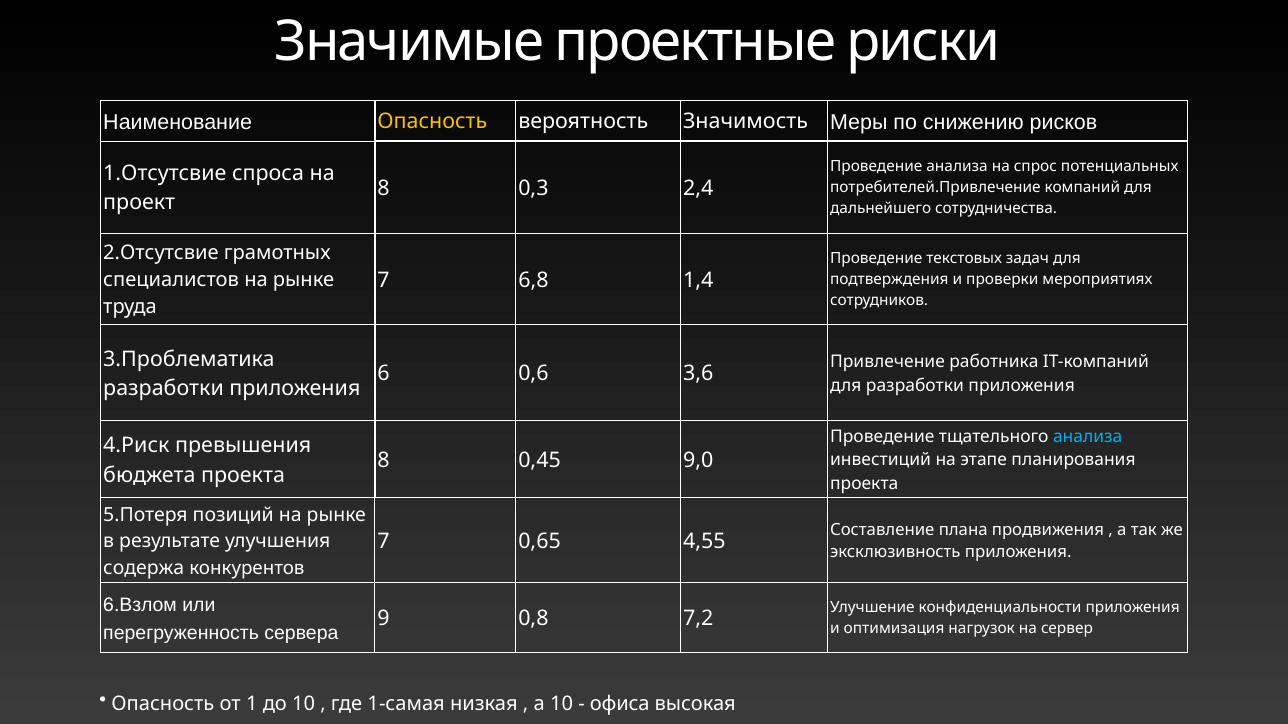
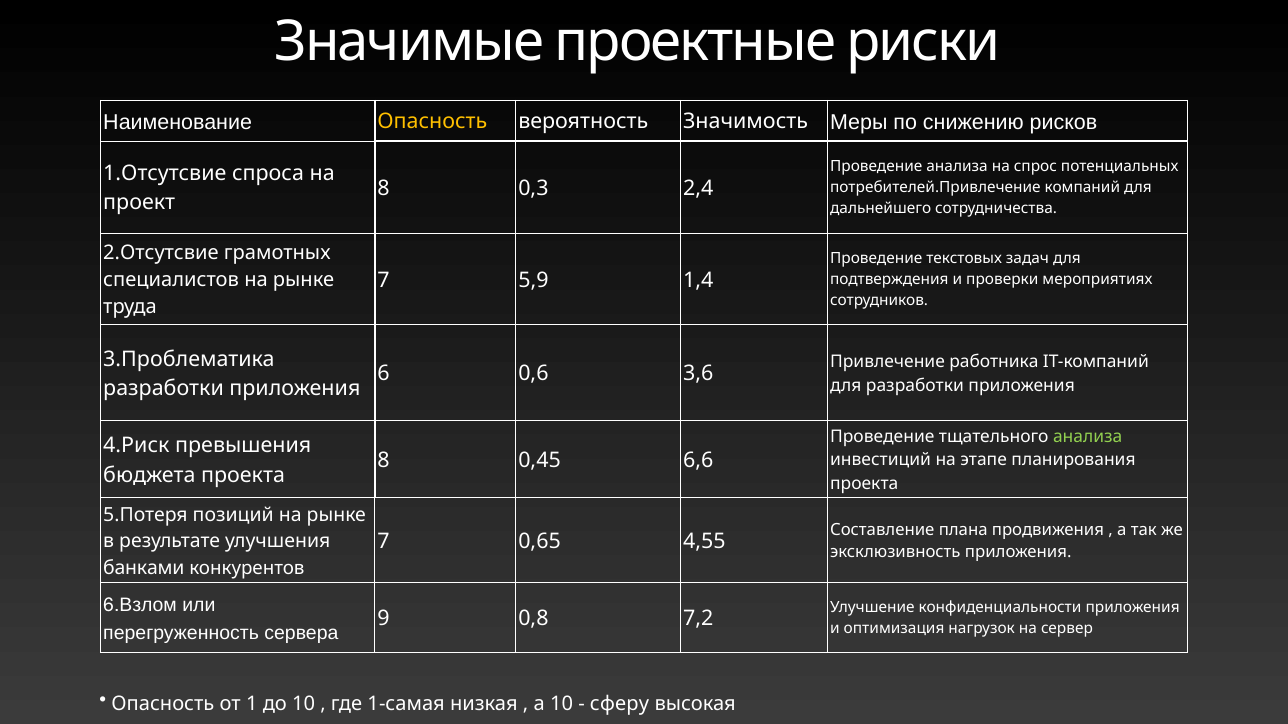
6,8: 6,8 -> 5,9 (533, 280)
анализа colour: light blue -> light green (1088, 437)
9,0: 9,0 -> 6,6 (698, 461)
содержа: содержа -> банками (144, 568)
офиса: офиса -> сферу (619, 704)
